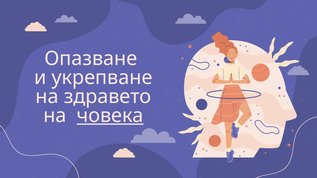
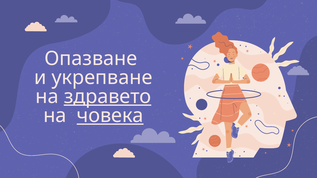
здравето underline: none -> present (108, 97)
